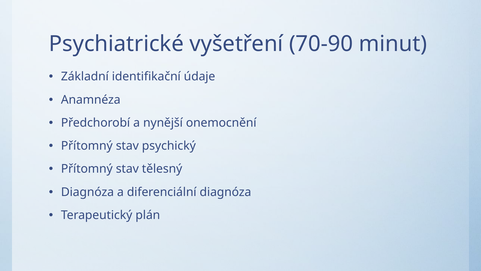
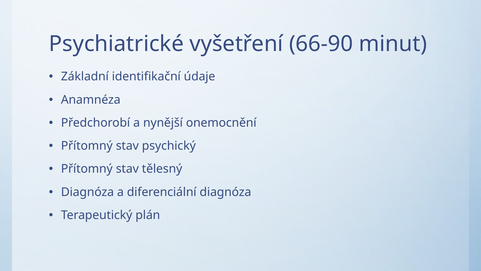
70-90: 70-90 -> 66-90 (321, 44)
